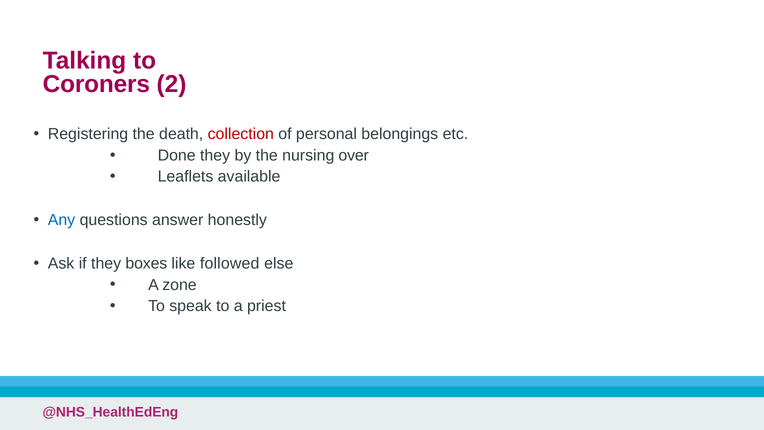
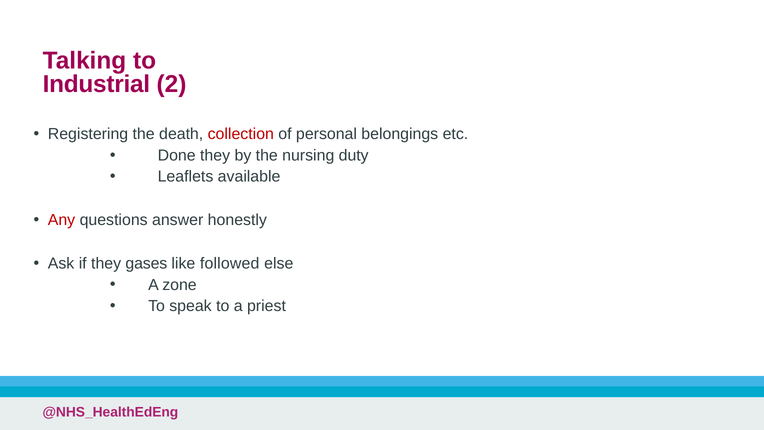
Coroners: Coroners -> Industrial (96, 84)
over: over -> duty (354, 155)
Any colour: blue -> red (62, 220)
boxes: boxes -> gases (146, 263)
